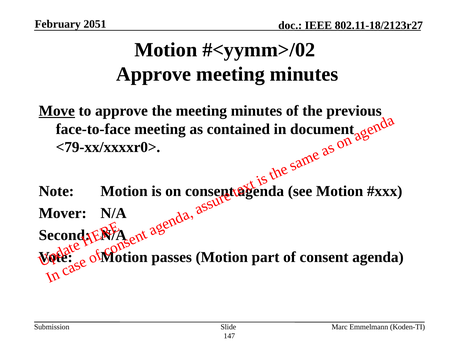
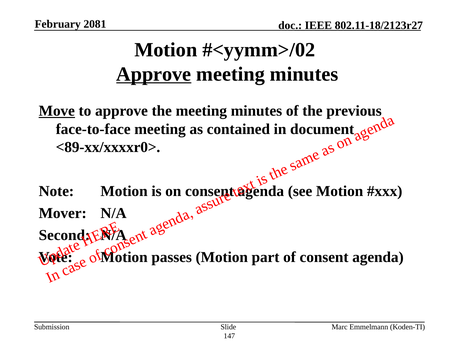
2051: 2051 -> 2081 (95, 24)
Approve underline: none -> present (154, 74)
<79-xx/xxxxr0>: <79-xx/xxxxr0> -> <89-xx/xxxxr0> (108, 147)
